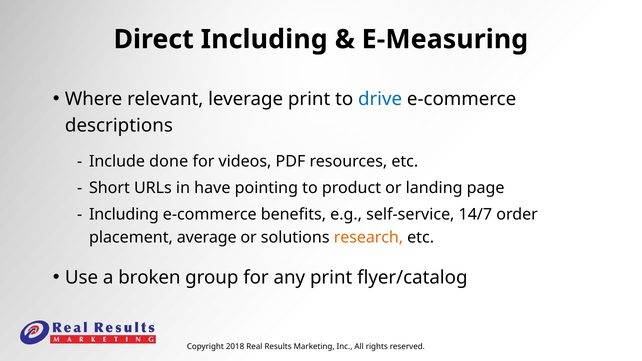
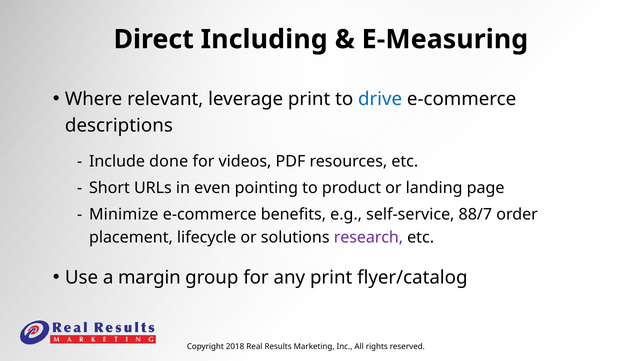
have: have -> even (212, 188)
Including: Including -> Minimize (124, 215)
14/7: 14/7 -> 88/7 (475, 215)
average: average -> lifecycle (207, 238)
research colour: orange -> purple (368, 238)
broken: broken -> margin (149, 278)
